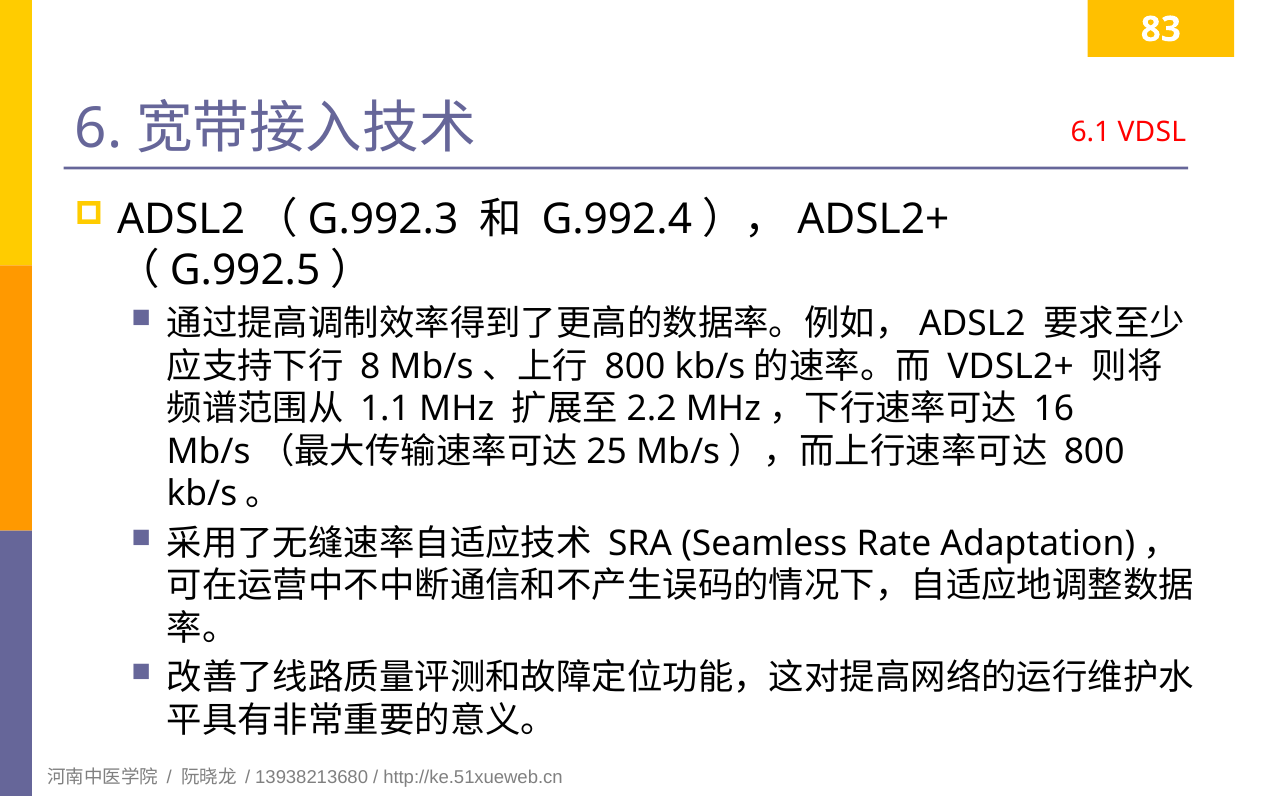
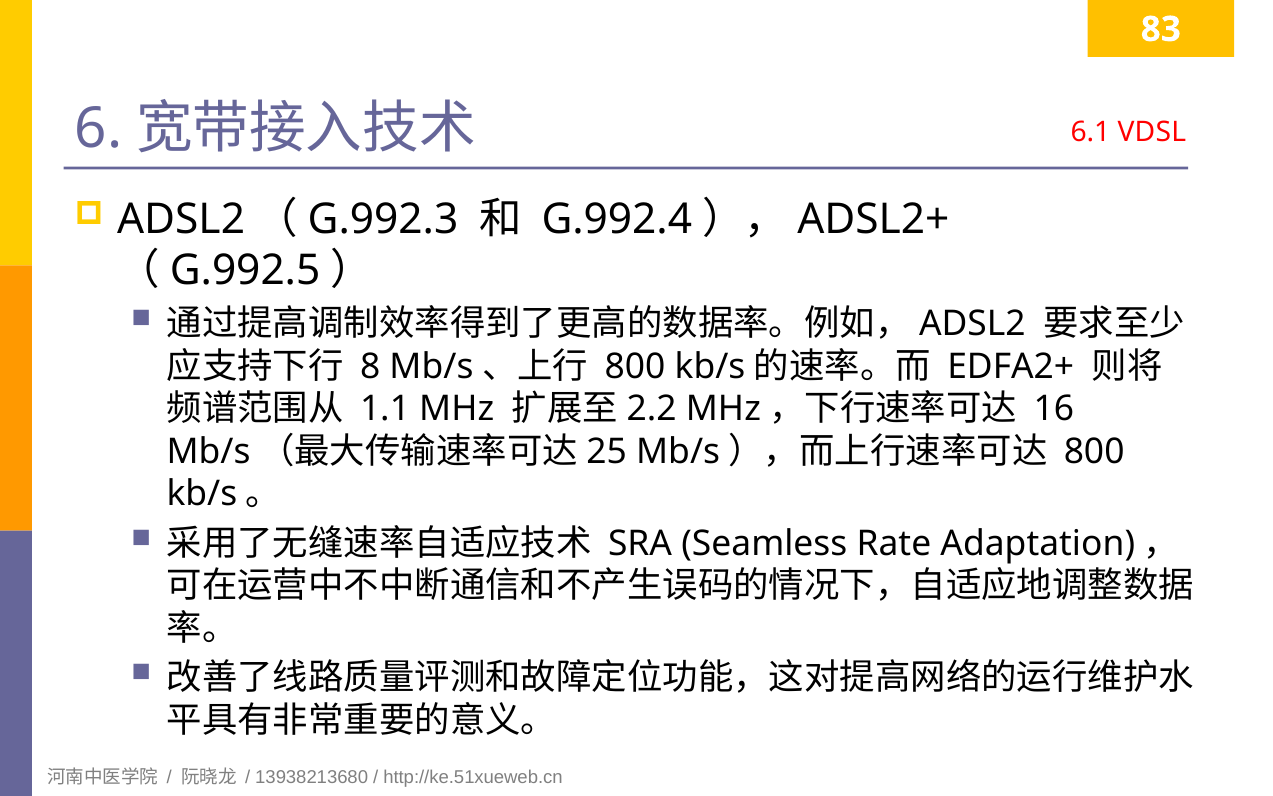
VDSL2+: VDSL2+ -> EDFA2+ (1011, 366)
